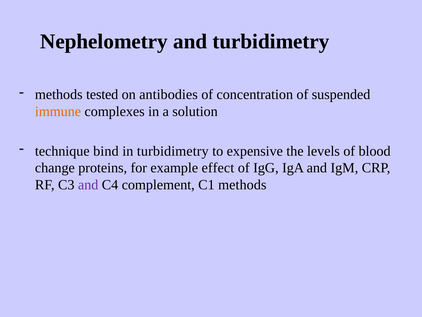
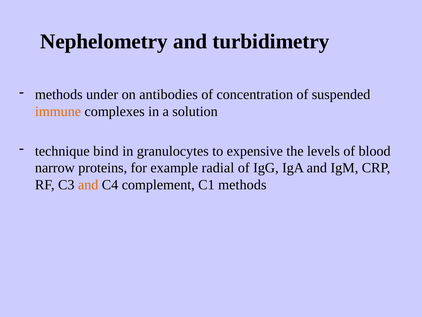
tested: tested -> under (102, 95)
in turbidimetry: turbidimetry -> granulocytes (173, 151)
change: change -> narrow (55, 168)
effect: effect -> radial (218, 168)
and colour: purple -> orange (88, 185)
